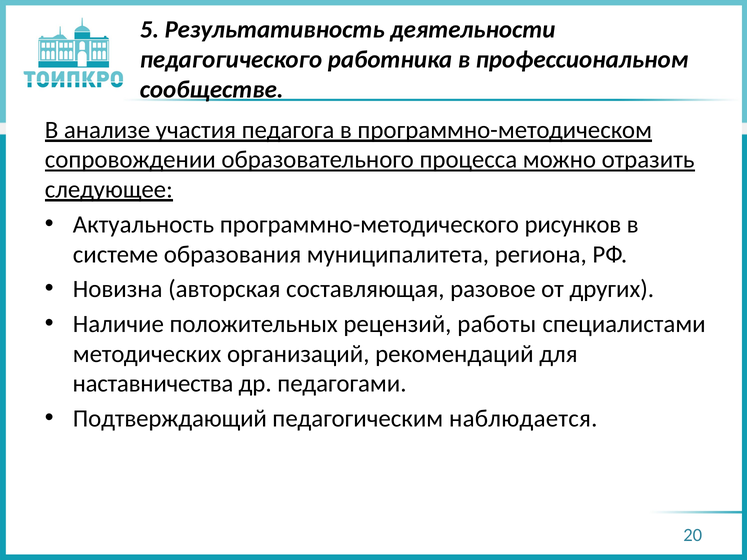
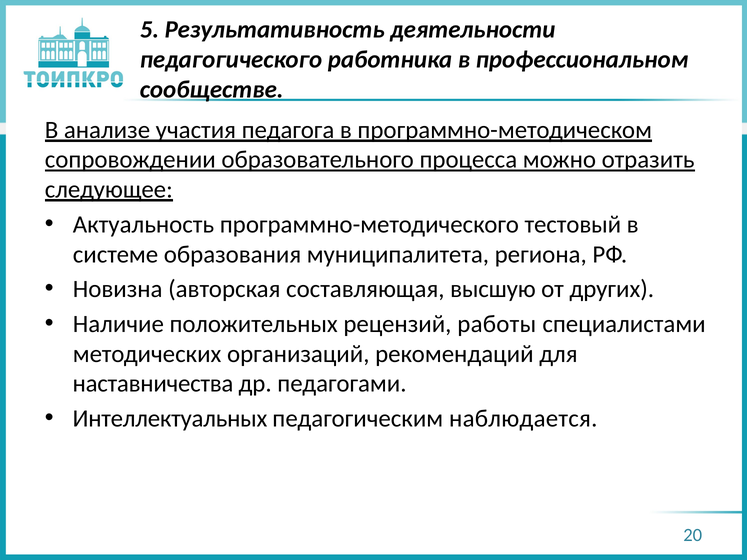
рисунков: рисунков -> тестовый (573, 225)
разовое: разовое -> высшую (493, 289)
Подтверждающий: Подтверждающий -> Интеллектуальных (170, 419)
